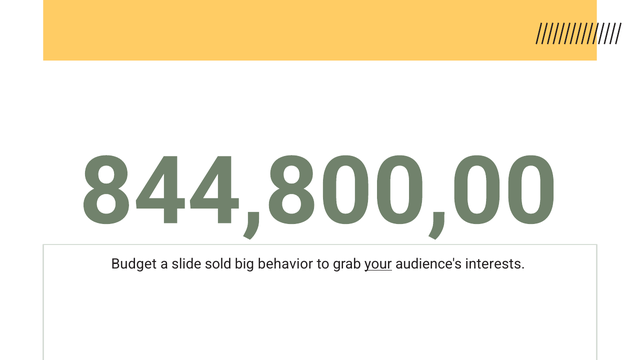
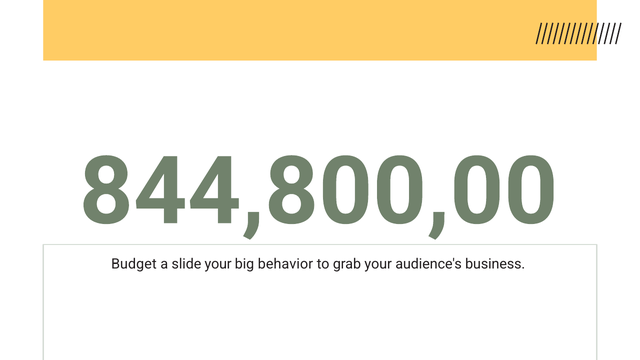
slide sold: sold -> your (218, 264)
your underline: present -> none (378, 264)
interests: interests -> business (495, 264)
